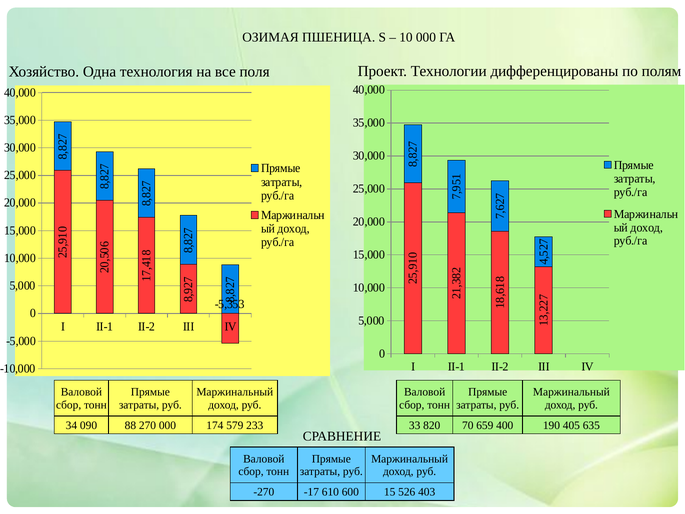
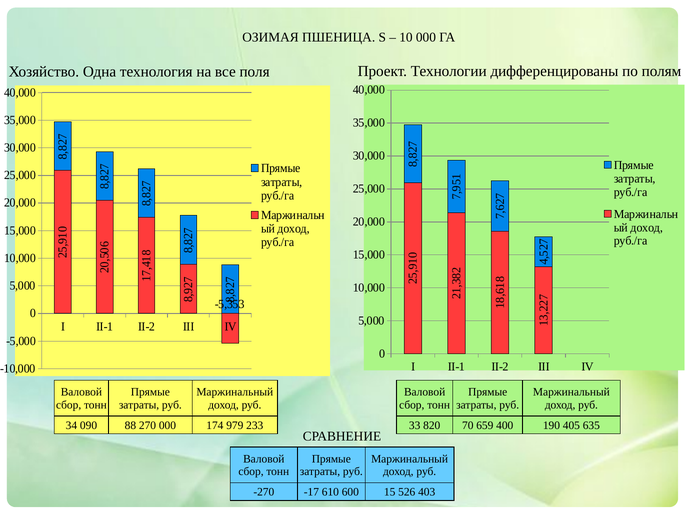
579: 579 -> 979 (235, 425)
